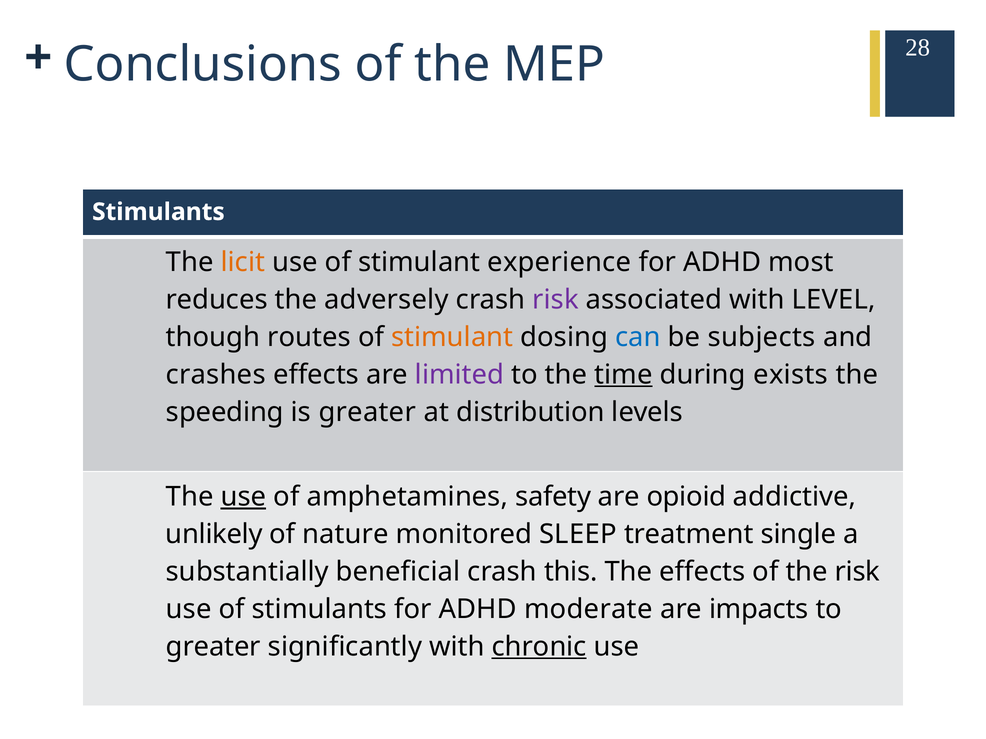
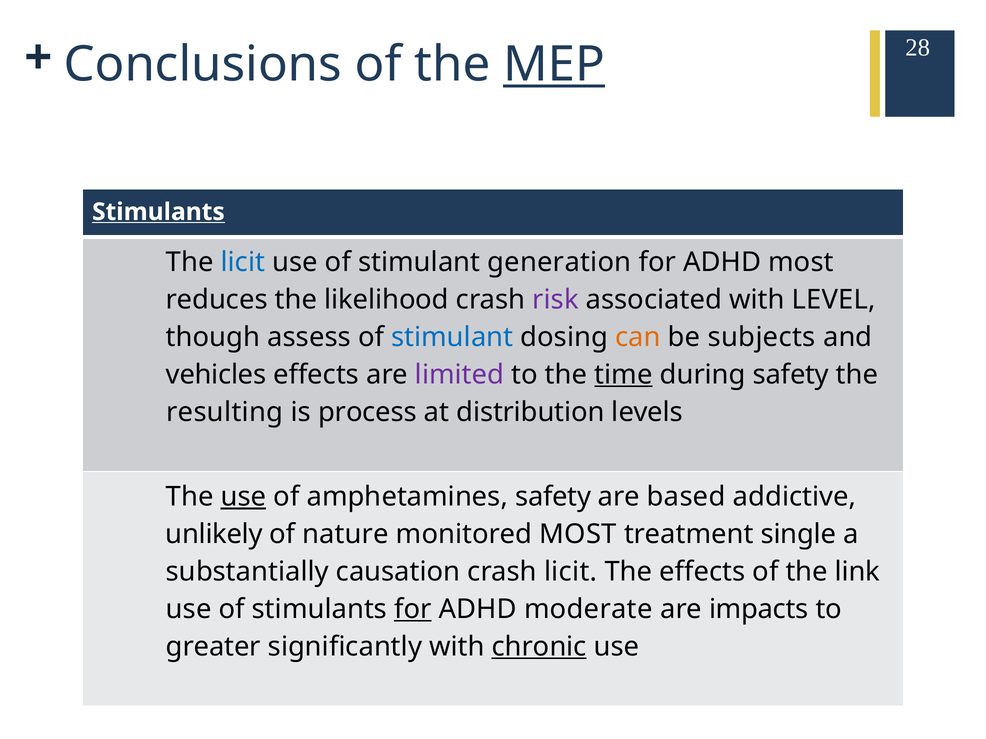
MEP underline: none -> present (554, 65)
Stimulants underline: none -> present (158, 212)
licit colour: orange -> blue (243, 262)
experience: experience -> generation (559, 262)
adversely: adversely -> likelihood (387, 300)
routes: routes -> assess (309, 337)
stimulant colour: orange -> blue (452, 337)
can colour: blue -> orange (638, 337)
crashes: crashes -> vehicles (216, 375)
during exists: exists -> safety (791, 375)
speeding: speeding -> resulting (225, 412)
is greater: greater -> process (368, 412)
opioid: opioid -> based (686, 497)
monitored SLEEP: SLEEP -> MOST (578, 535)
beneficial: beneficial -> causation (398, 572)
crash this: this -> licit (571, 572)
the risk: risk -> link (857, 572)
for underline: none -> present (413, 609)
